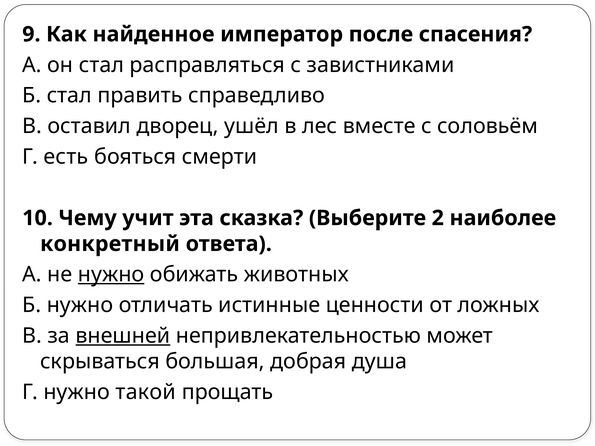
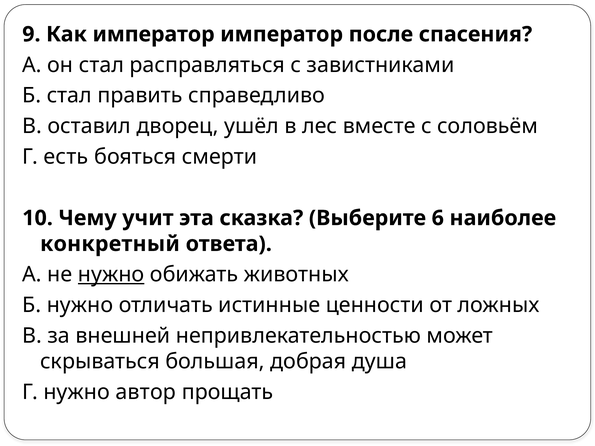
Как найденное: найденное -> император (154, 34)
2: 2 -> 6 (438, 218)
внешней underline: present -> none (123, 336)
такой: такой -> автор (146, 392)
